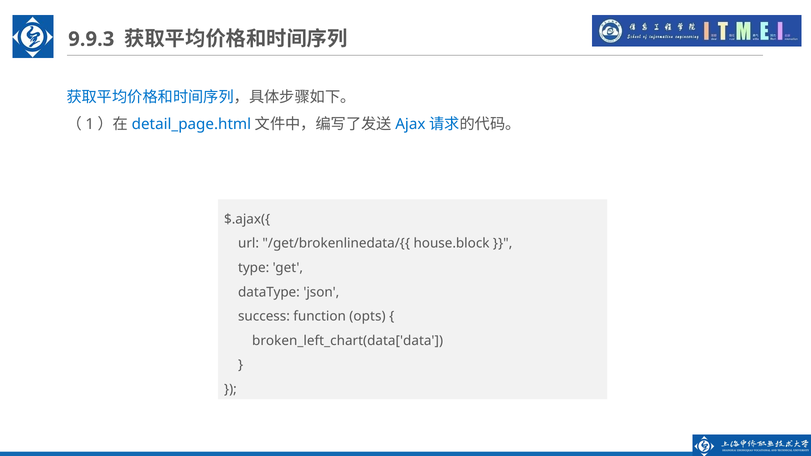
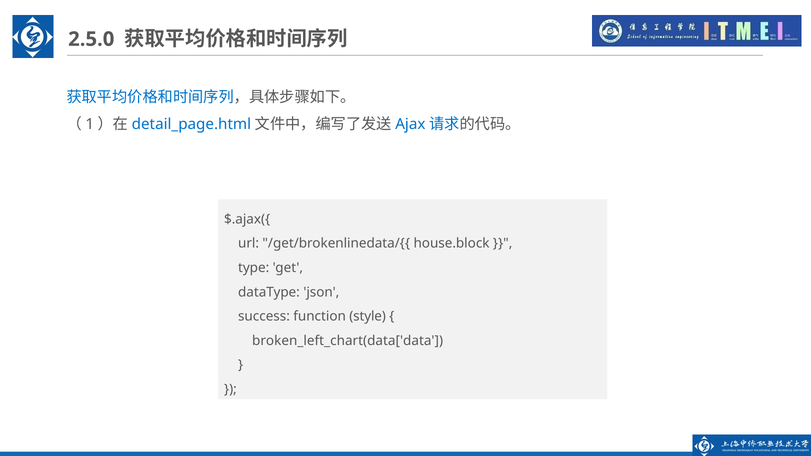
9.9.3: 9.9.3 -> 2.5.0 (91, 39)
opts: opts -> style (368, 317)
